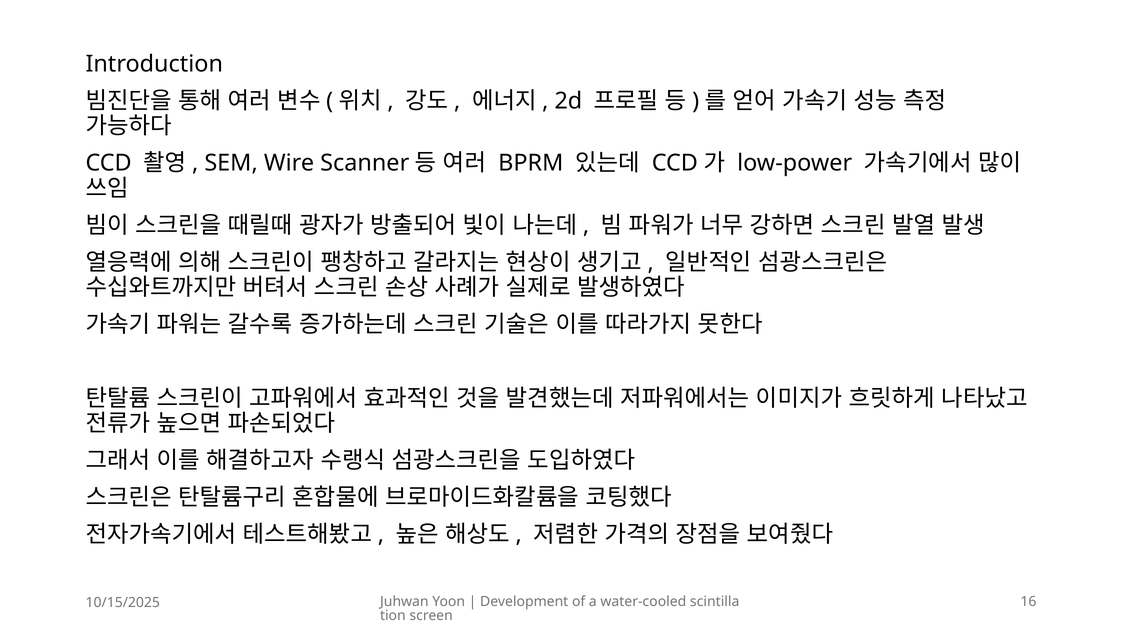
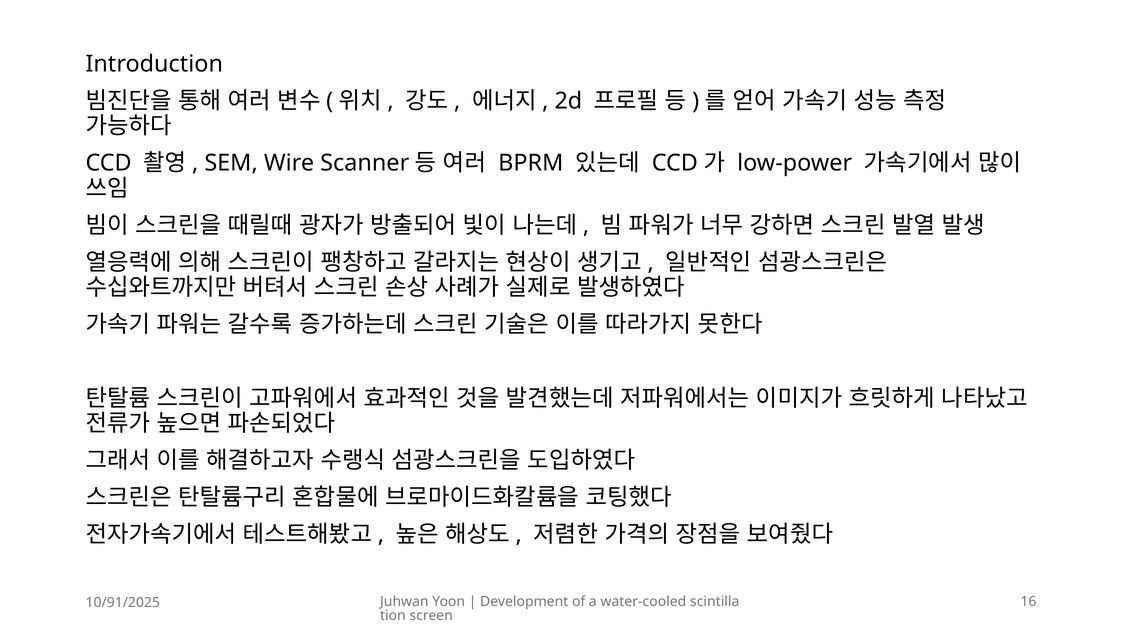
10/15/2025: 10/15/2025 -> 10/91/2025 (123, 603)
